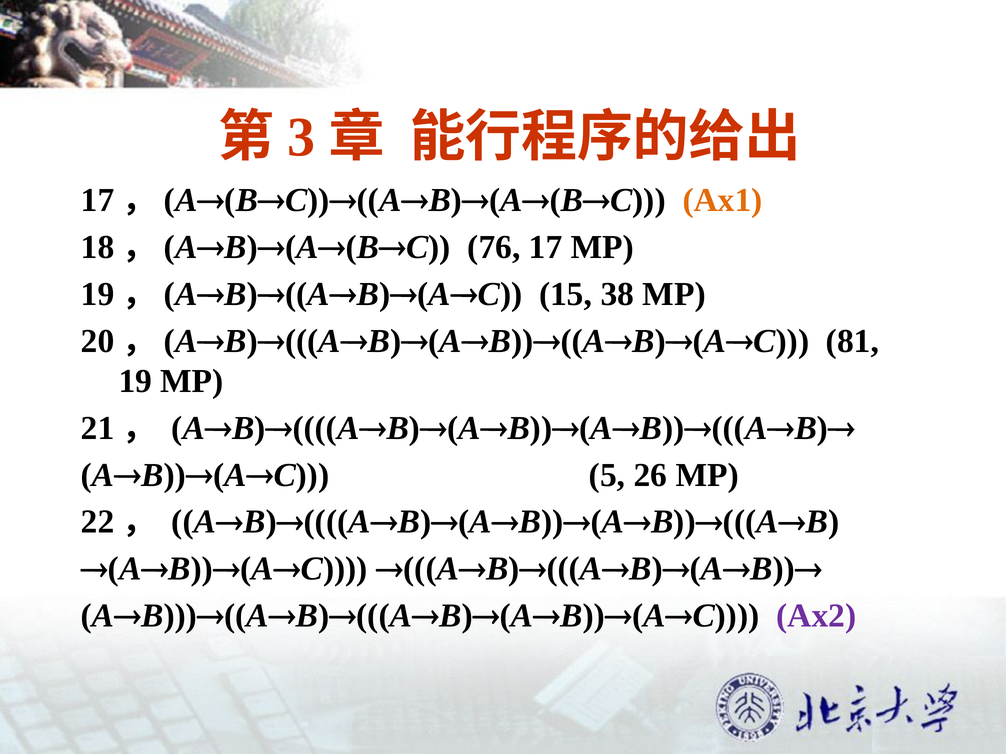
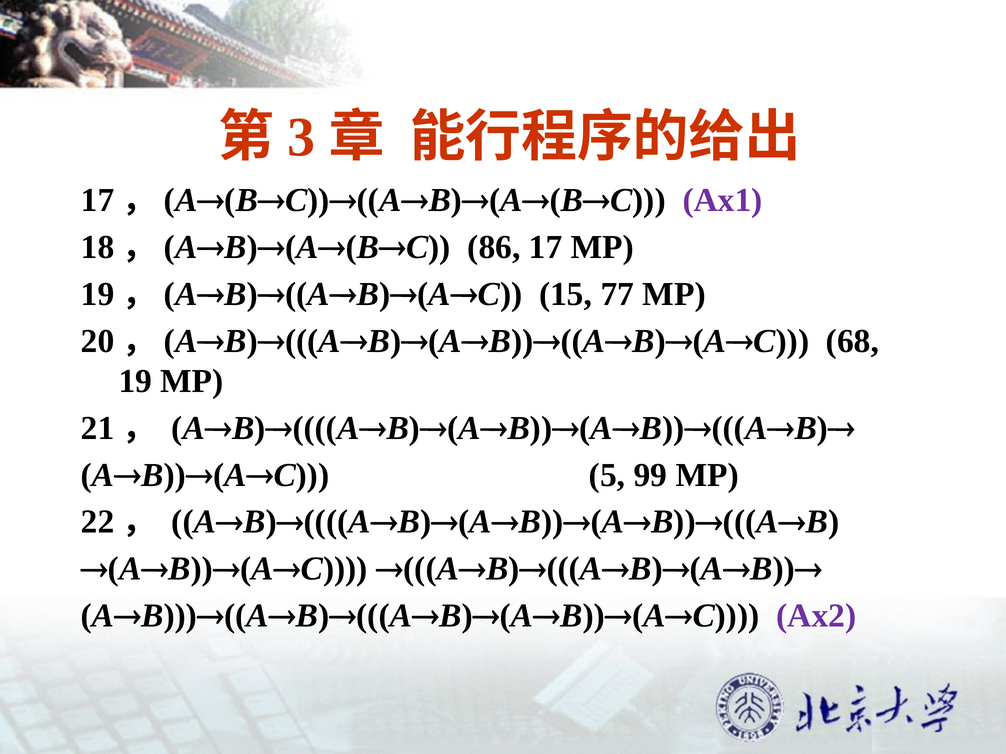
Ax1 colour: orange -> purple (723, 200)
76: 76 -> 86 (494, 247)
38: 38 -> 77 (617, 294)
81: 81 -> 68 (852, 341)
26: 26 -> 99 (650, 475)
